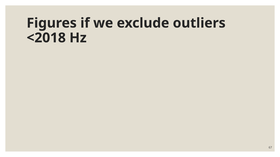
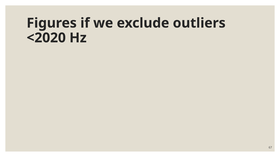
<2018: <2018 -> <2020 (46, 38)
